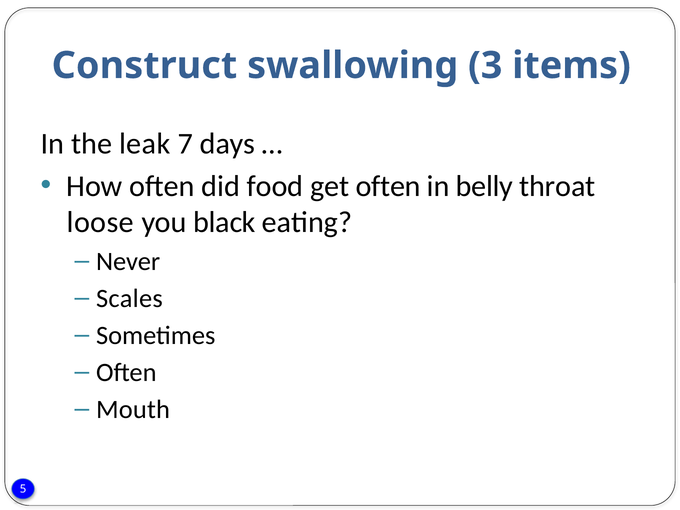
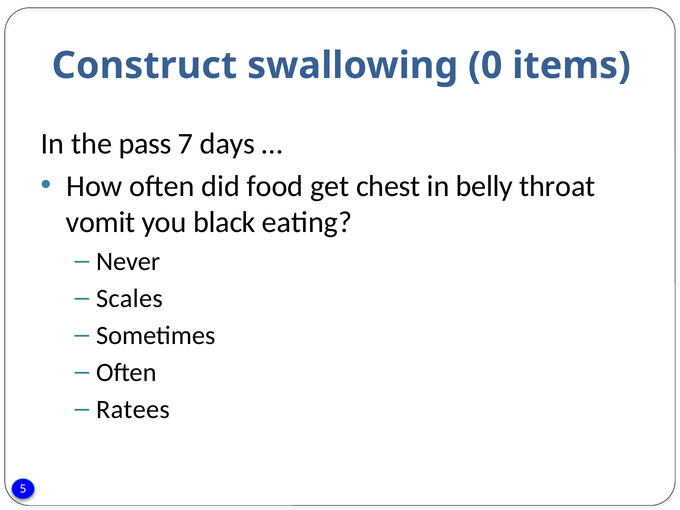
3: 3 -> 0 (485, 66)
leak: leak -> pass (145, 144)
get often: often -> chest (388, 186)
loose: loose -> vomit (101, 222)
Mouth: Mouth -> Ratees (133, 410)
